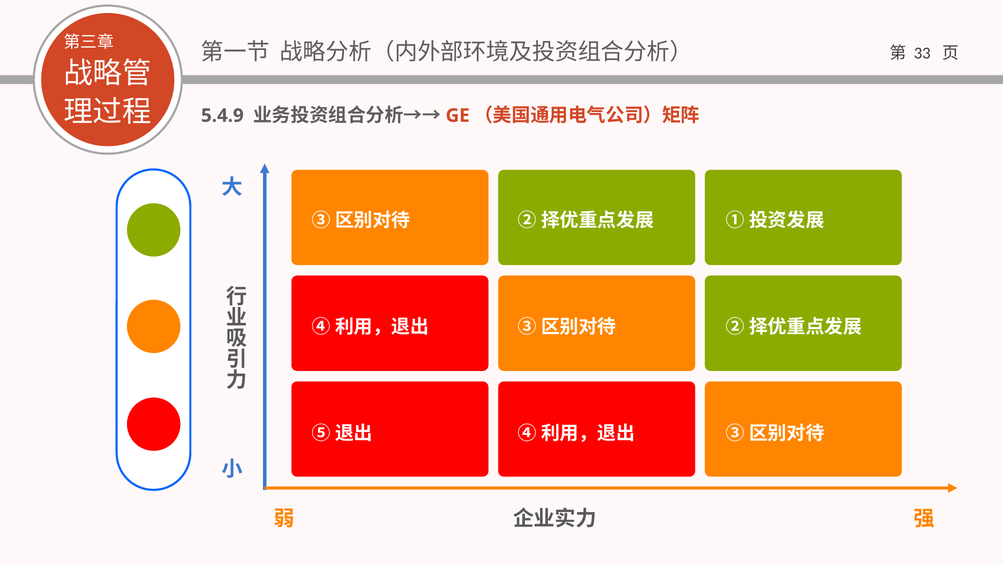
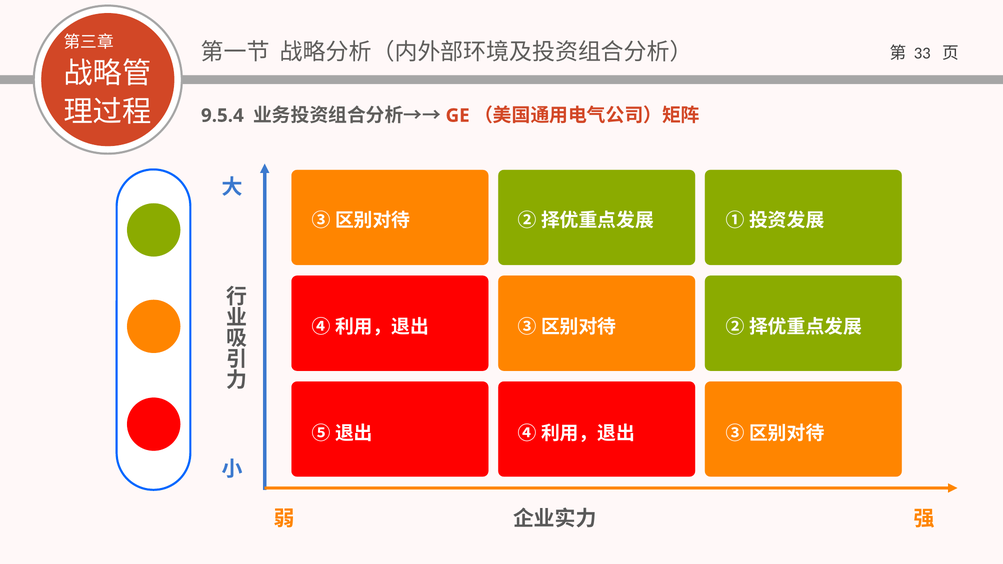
5.4.9: 5.4.9 -> 9.5.4 (222, 116)
